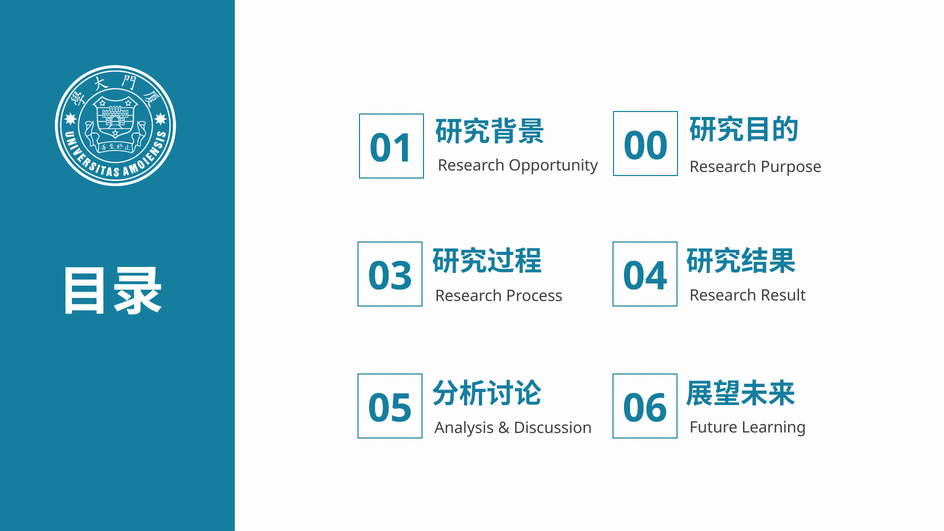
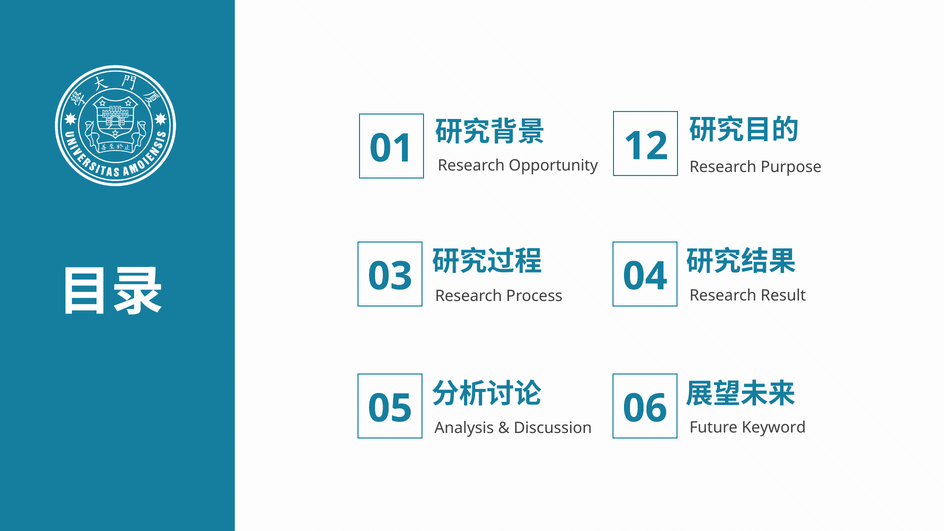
00: 00 -> 12 (646, 146)
Learning: Learning -> Keyword (774, 428)
